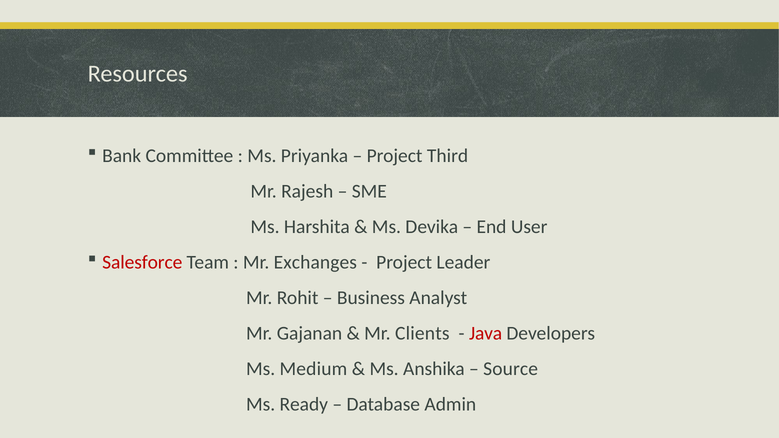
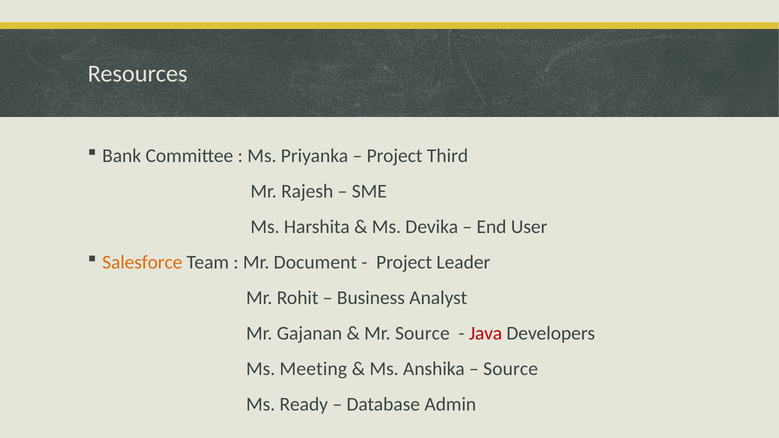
Salesforce colour: red -> orange (142, 263)
Exchanges: Exchanges -> Document (315, 263)
Mr Clients: Clients -> Source (422, 334)
Medium: Medium -> Meeting (313, 369)
